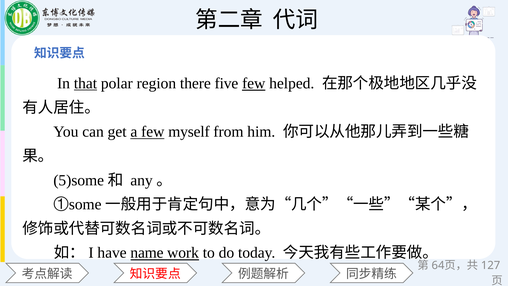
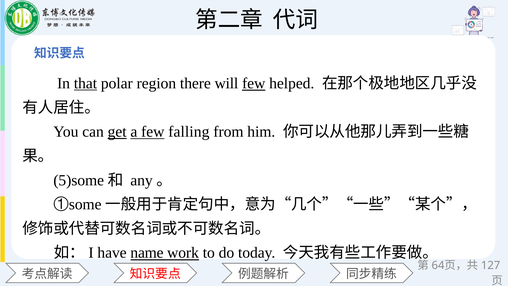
five: five -> will (226, 83)
get underline: none -> present (117, 132)
myself: myself -> falling (189, 132)
